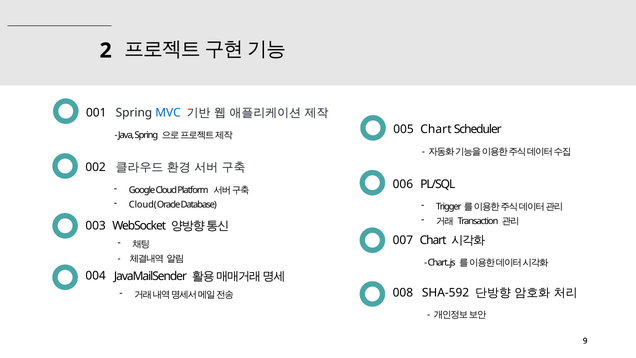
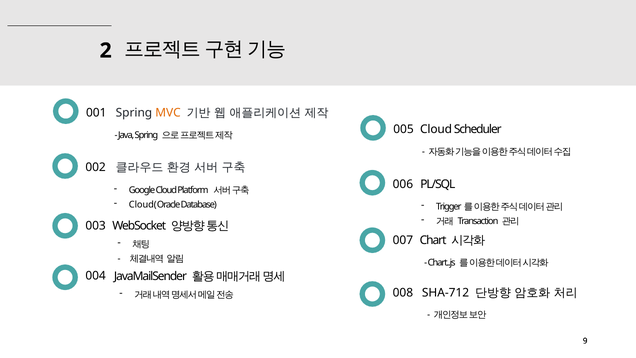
MVC colour: blue -> orange (168, 113)
005 Chart: Chart -> Cloud (436, 129)
SHA-592: SHA-592 -> SHA-712 (446, 292)
